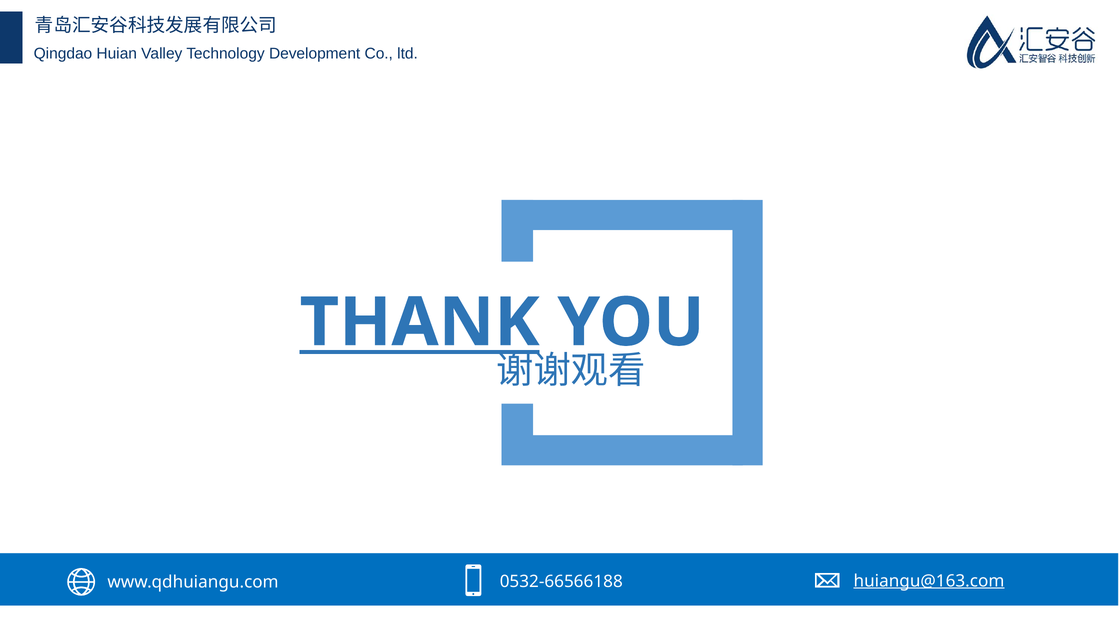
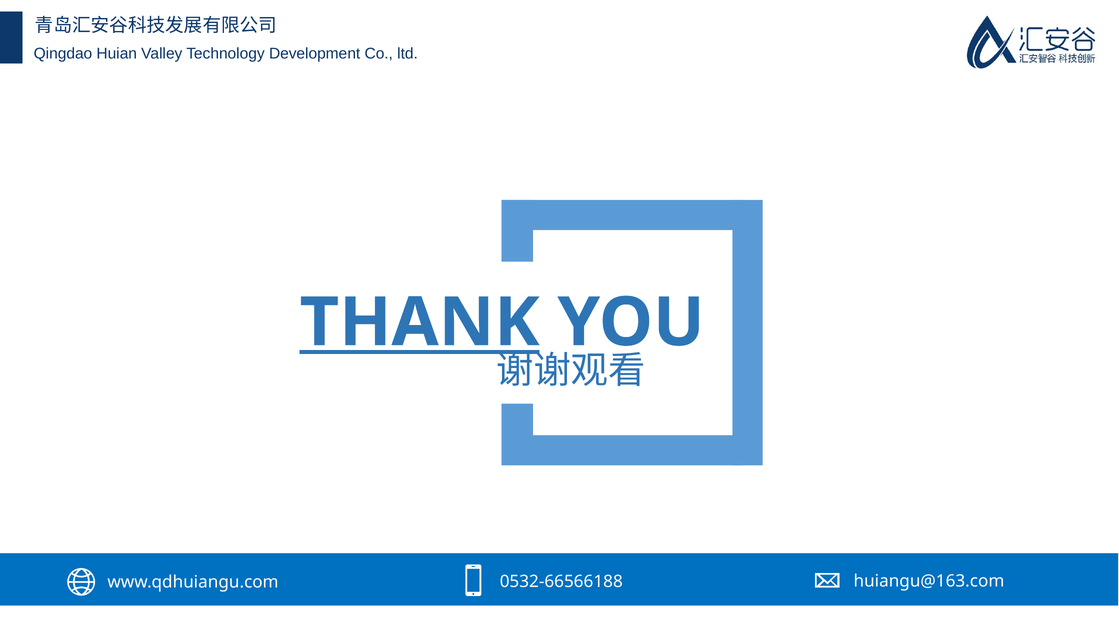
huiangu@163.com underline: present -> none (929, 581)
